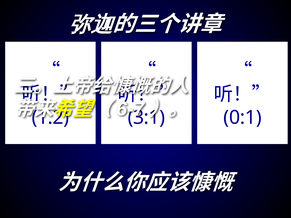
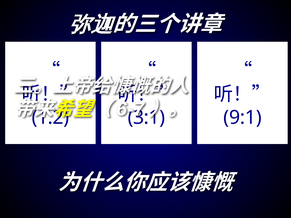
0:1: 0:1 -> 9:1 (243, 118)
